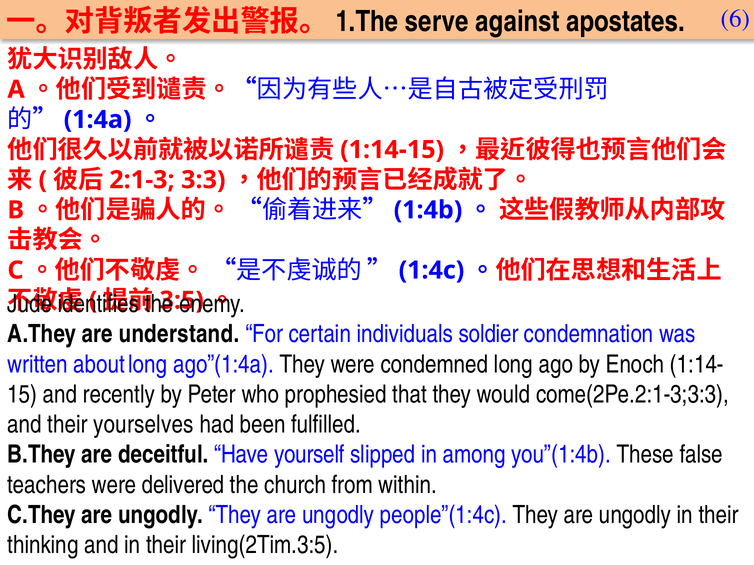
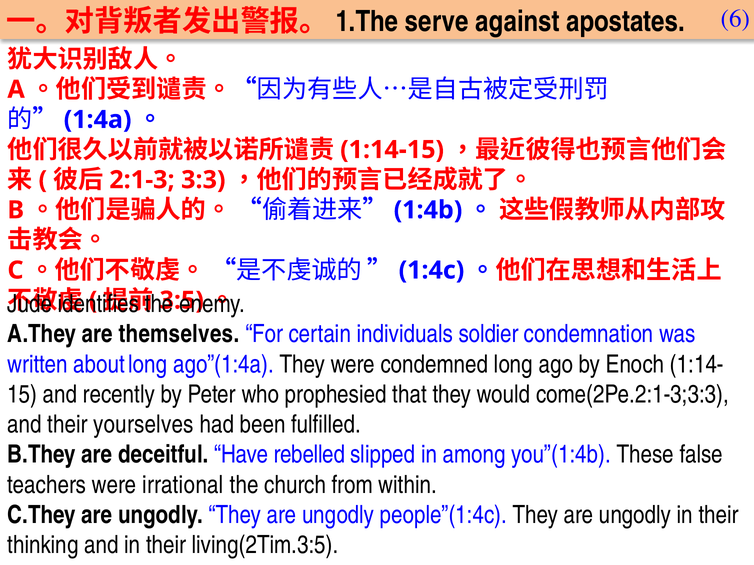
understand: understand -> themselves (179, 334)
yourself: yourself -> rebelled (309, 455)
delivered: delivered -> irrational (183, 485)
